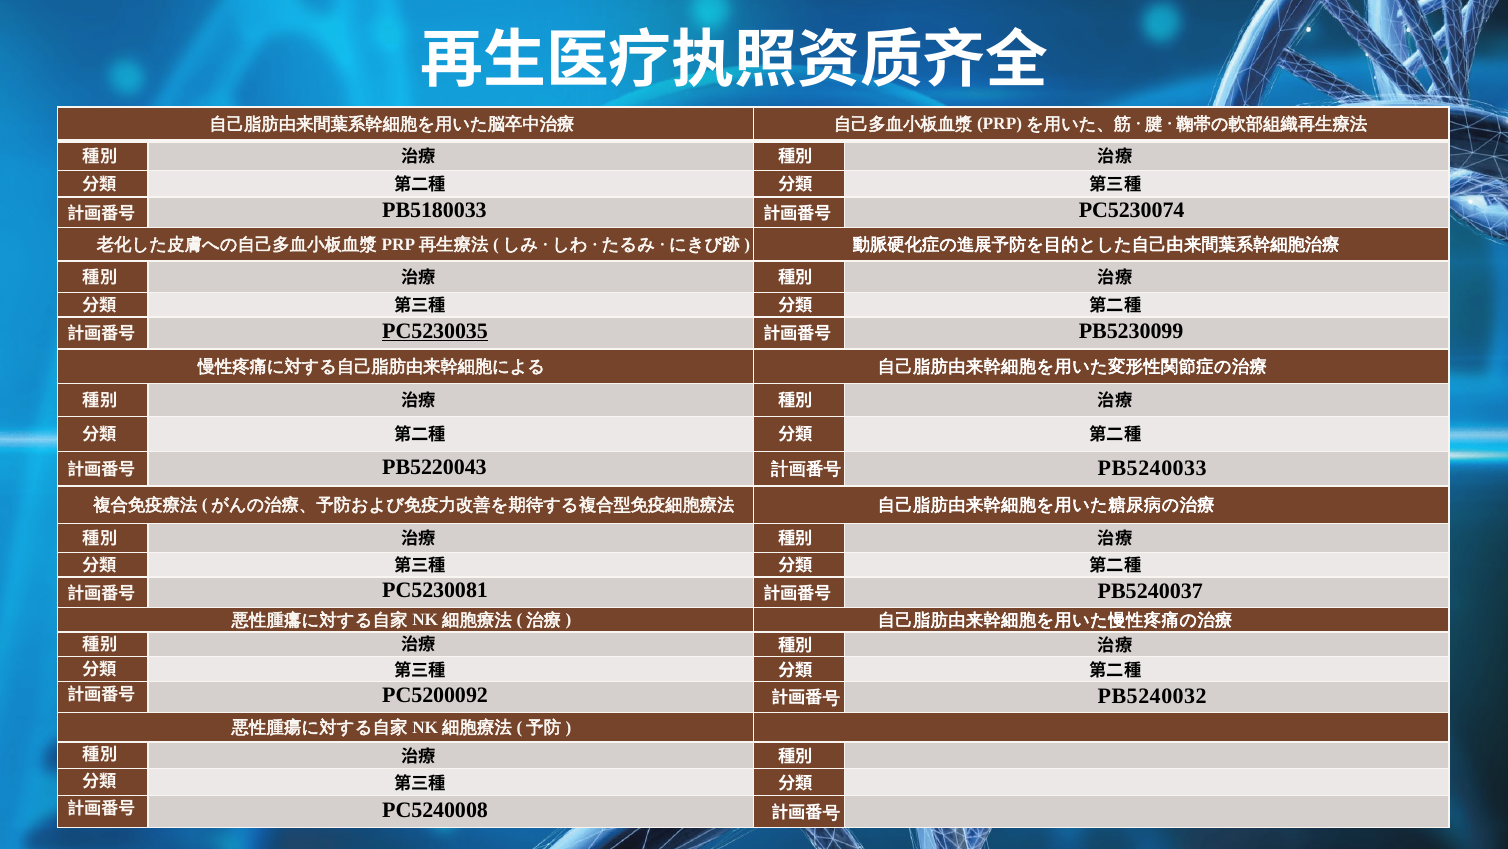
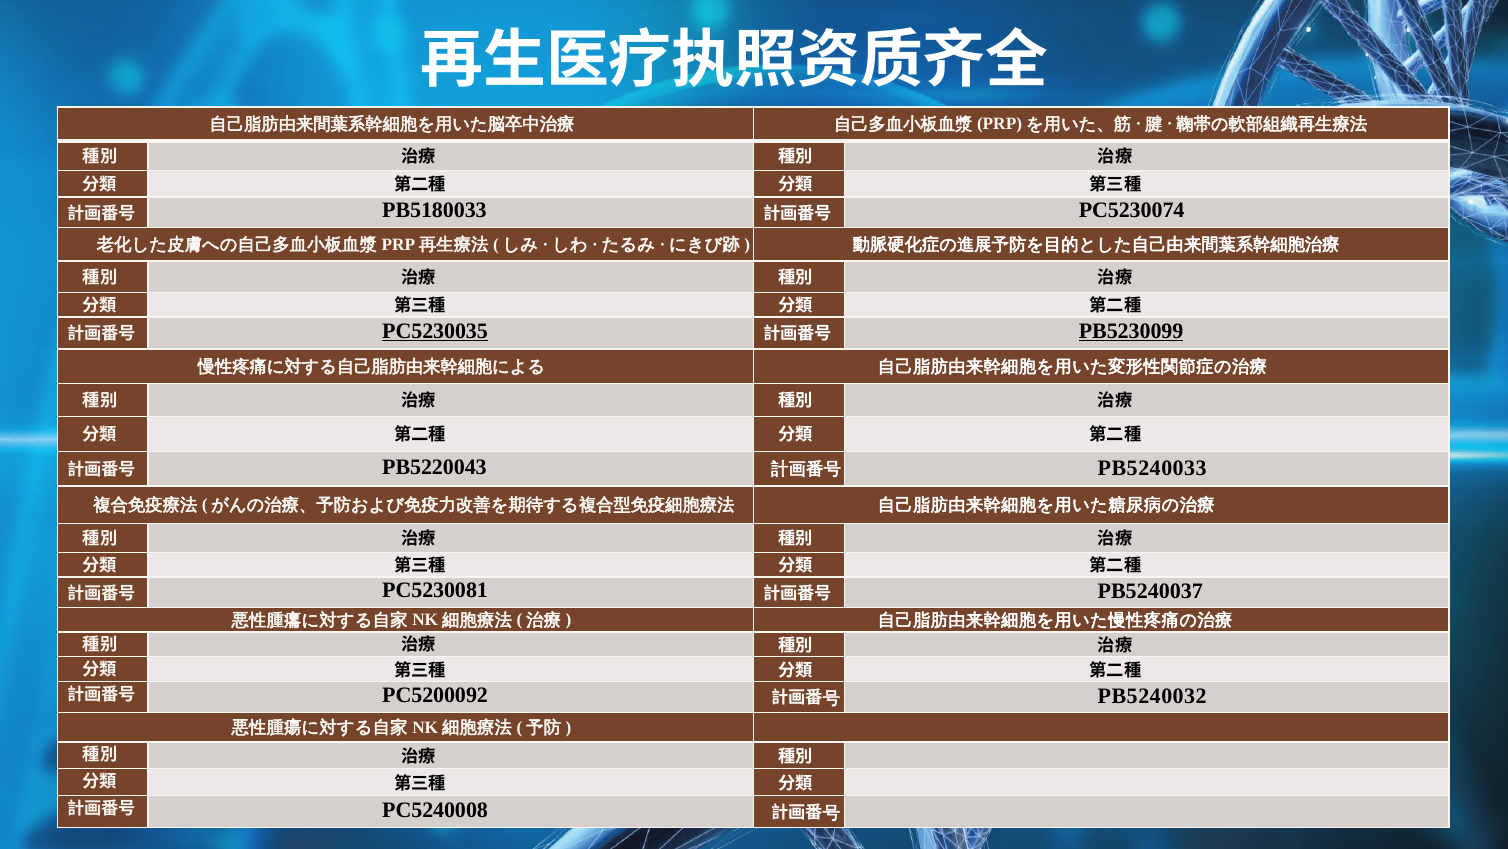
PB5230099 underline: none -> present (1131, 331)
